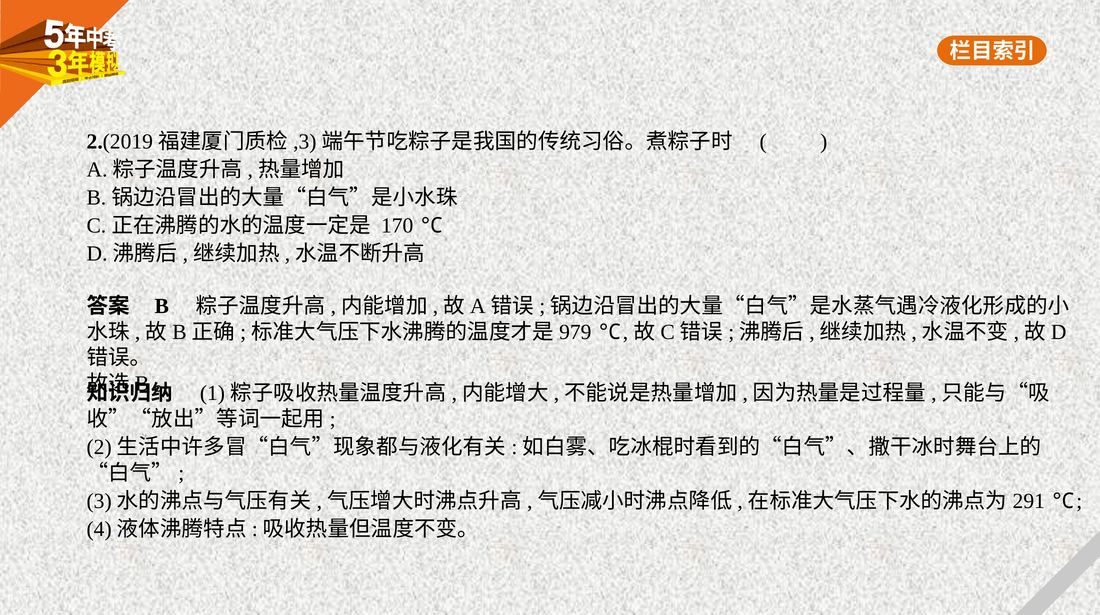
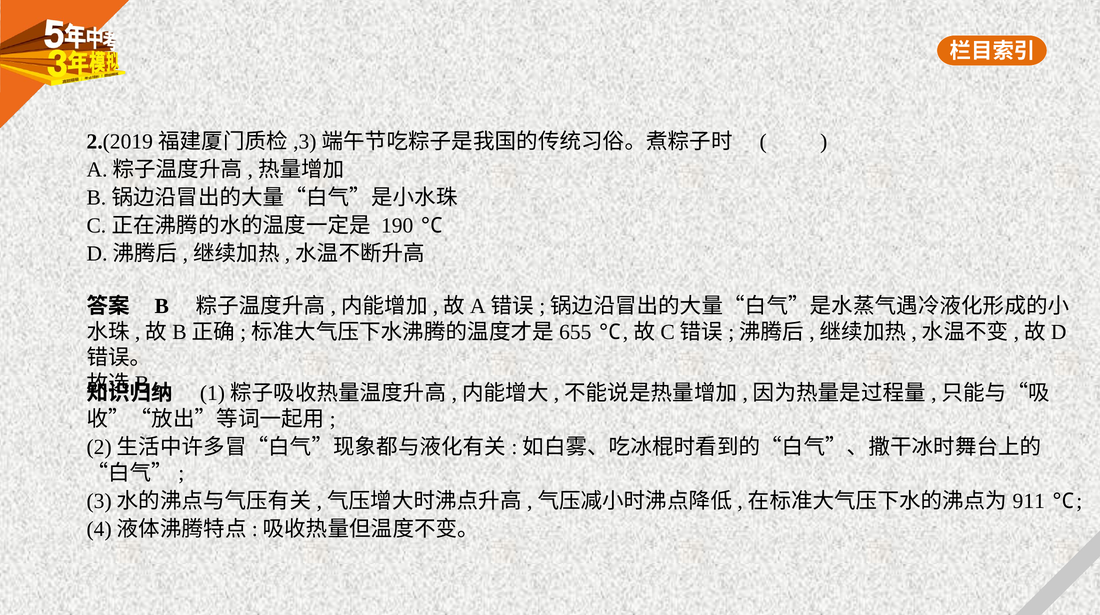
170: 170 -> 190 (397, 226)
979: 979 -> 655 (575, 332)
291: 291 -> 911 (1029, 501)
